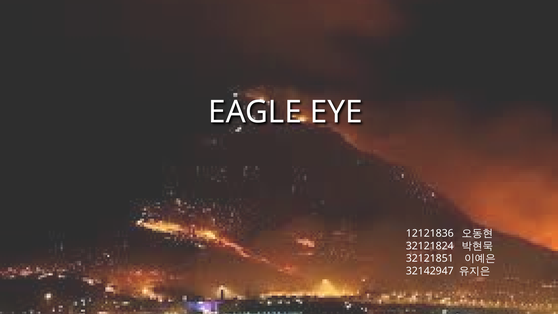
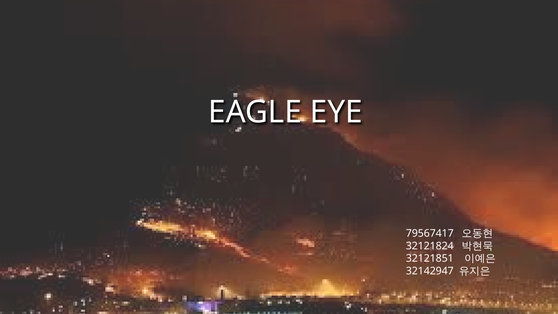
12121836: 12121836 -> 79567417 (430, 233)
